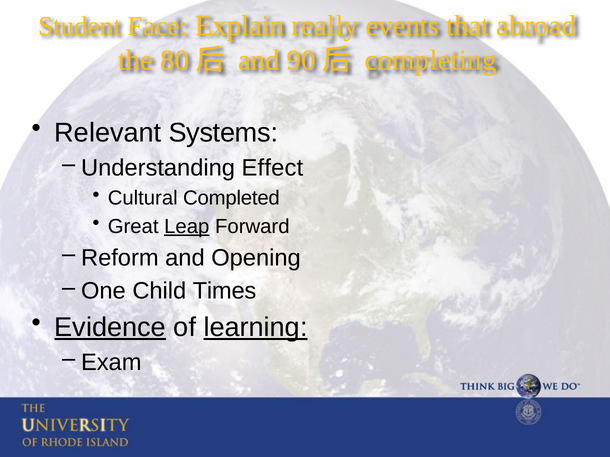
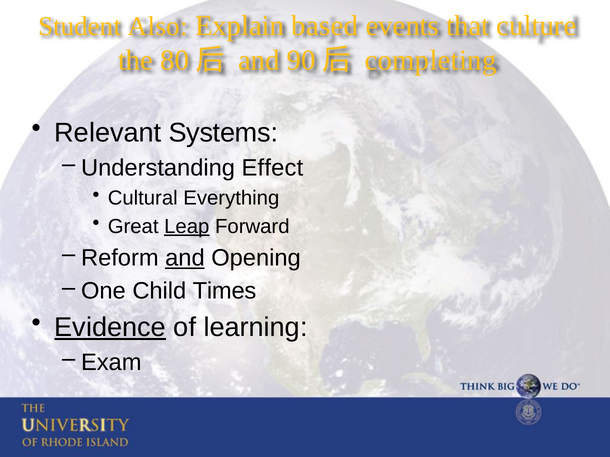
Face: Face -> Also (158, 26)
really: really -> based (325, 26)
abroad: abroad -> culture (536, 26)
Completed: Completed -> Everything (231, 198)
and underline: none -> present (185, 258)
learning underline: present -> none (256, 328)
